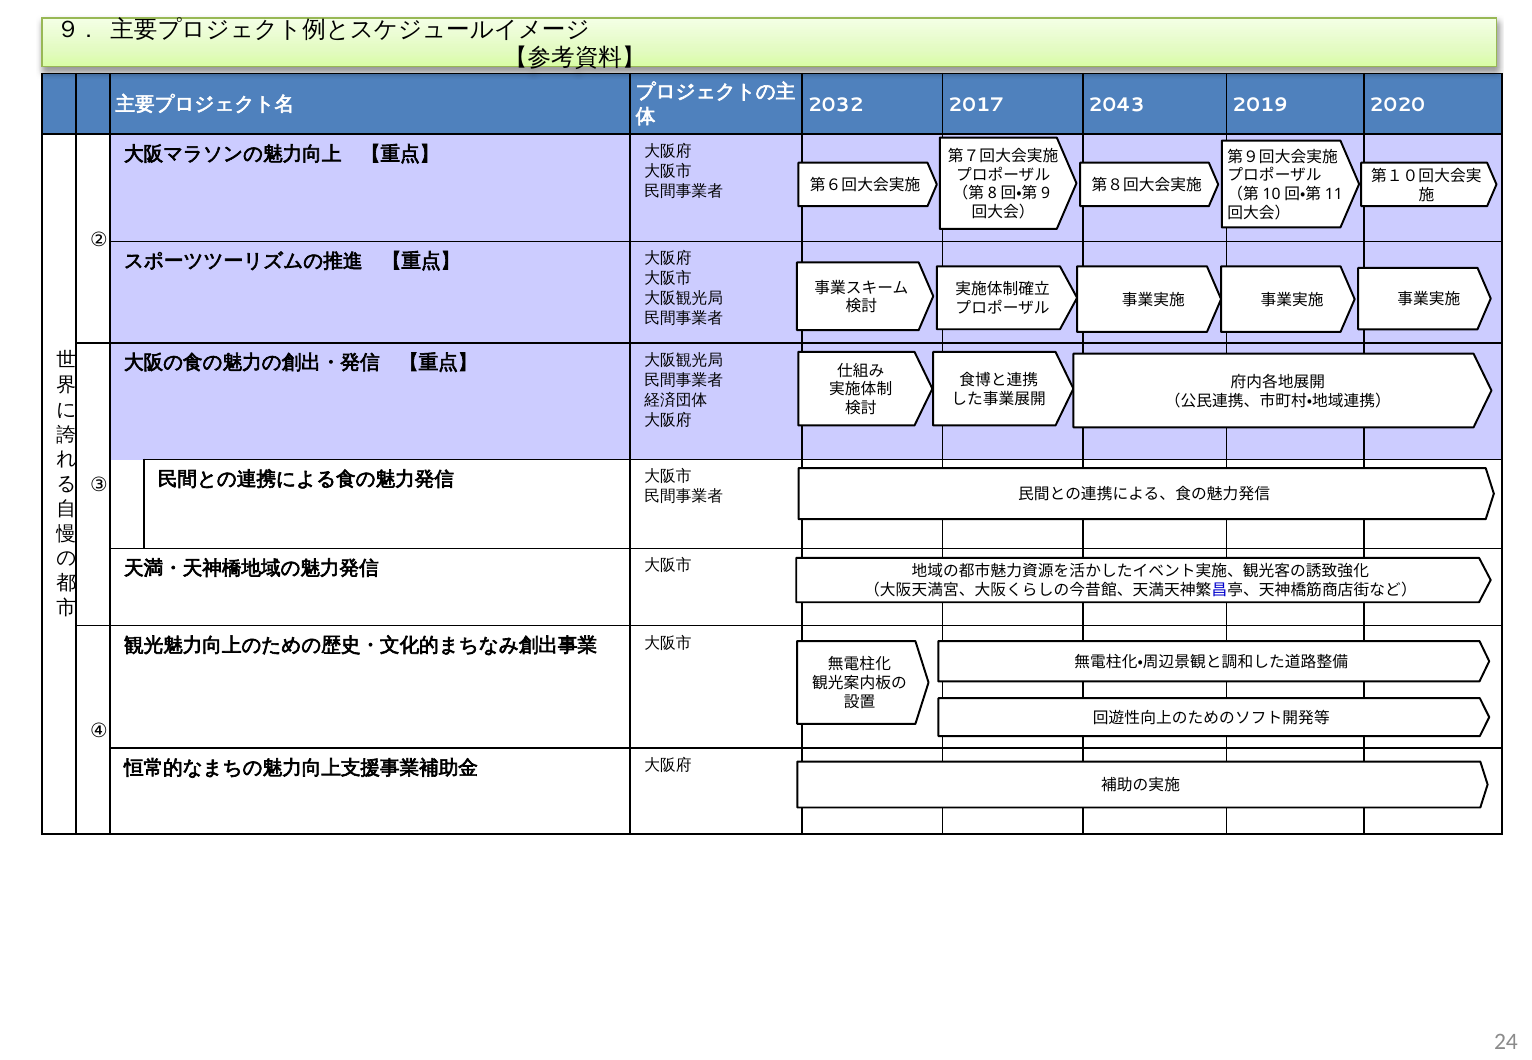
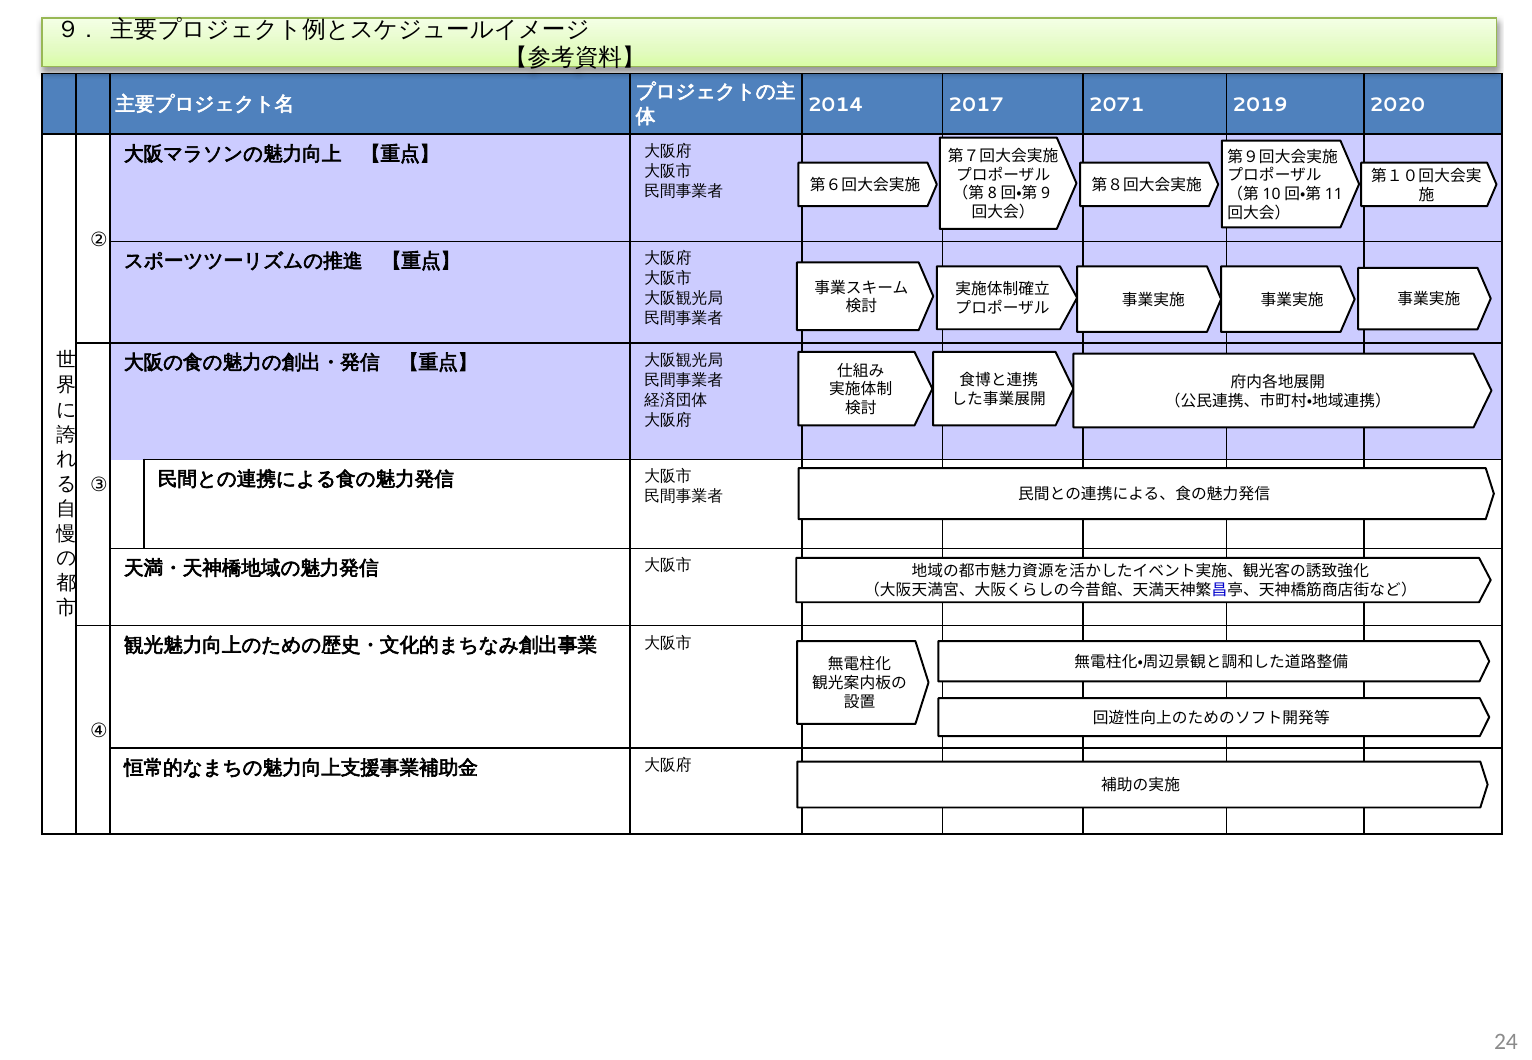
2032: 2032 -> 2014 (836, 105)
2043: 2043 -> 2071 (1117, 105)
